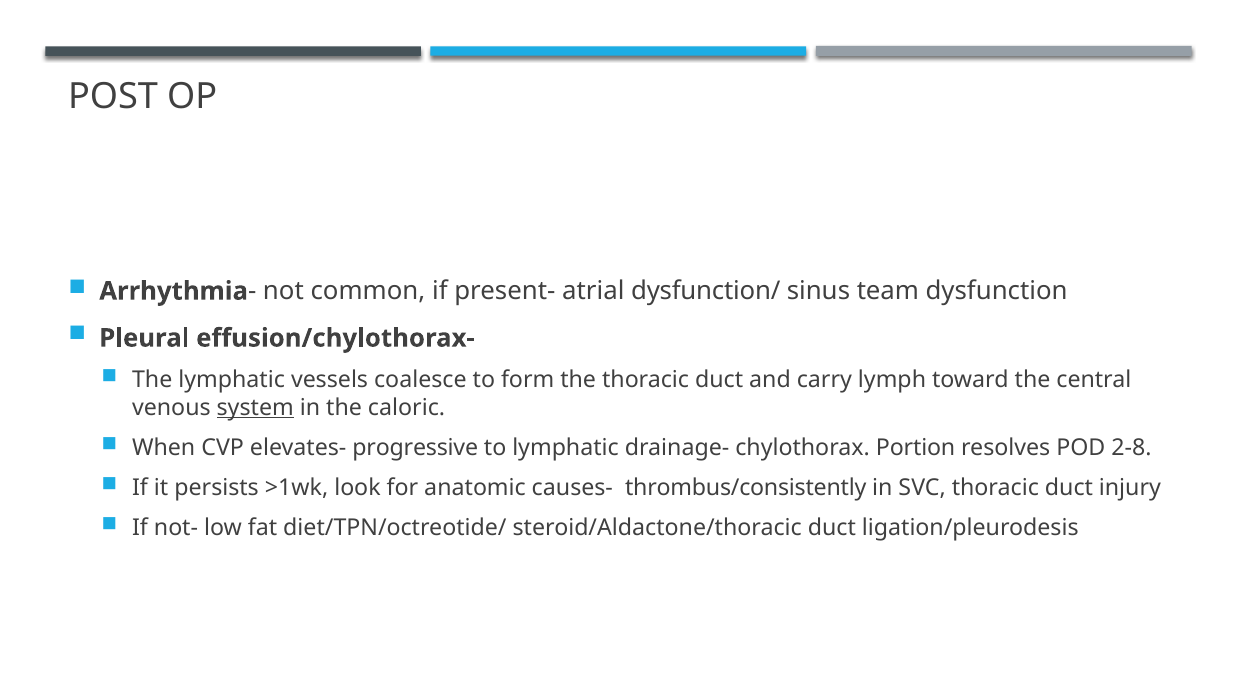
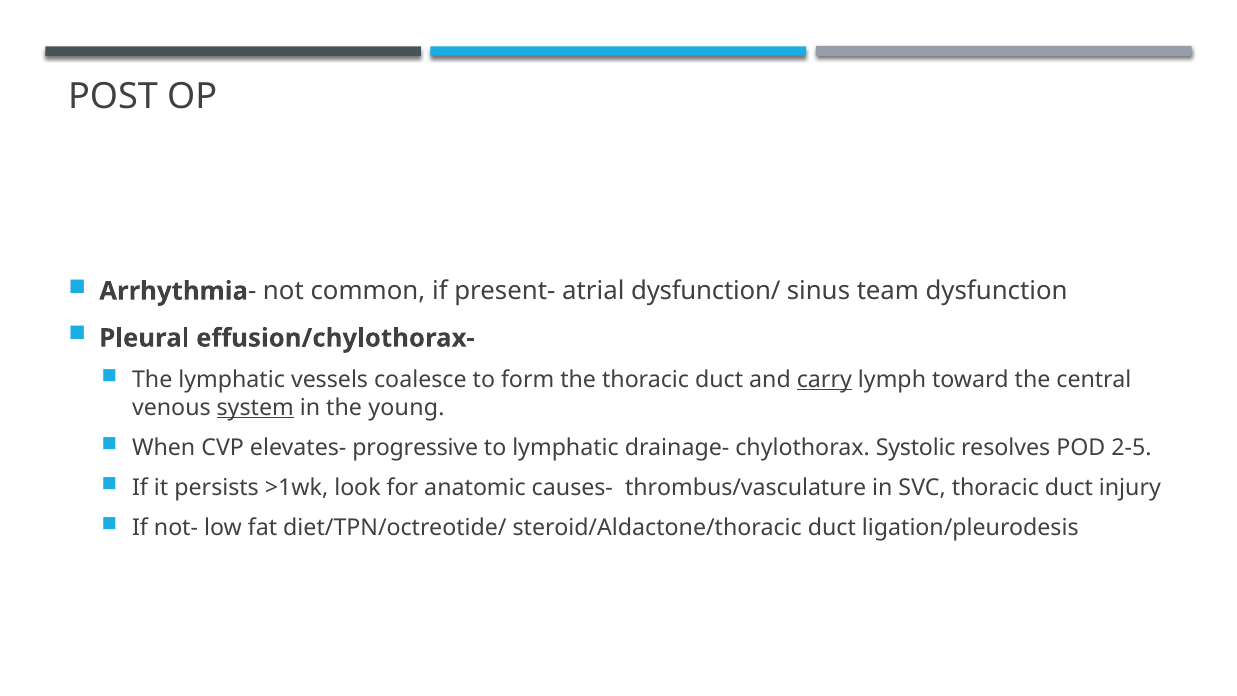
carry underline: none -> present (824, 380)
caloric: caloric -> young (406, 407)
Portion: Portion -> Systolic (916, 448)
2-8: 2-8 -> 2-5 (1131, 448)
thrombus/consistently: thrombus/consistently -> thrombus/vasculature (746, 488)
